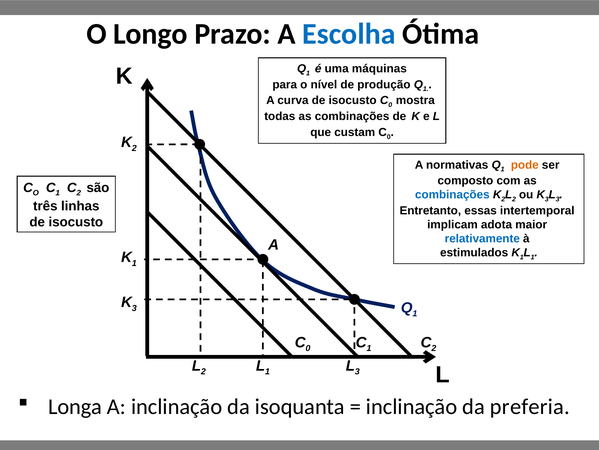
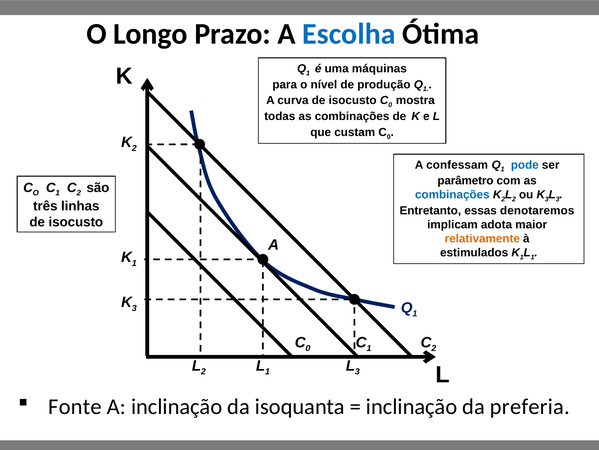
normativas: normativas -> confessam (457, 165)
pode colour: orange -> blue (525, 165)
composto: composto -> parâmetro (465, 180)
intertemporal: intertemporal -> denotaremos (537, 210)
relativamente colour: blue -> orange (482, 238)
Longa: Longa -> Fonte (75, 406)
